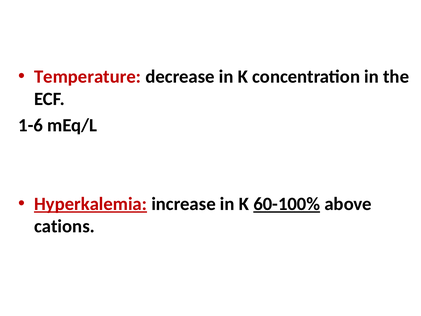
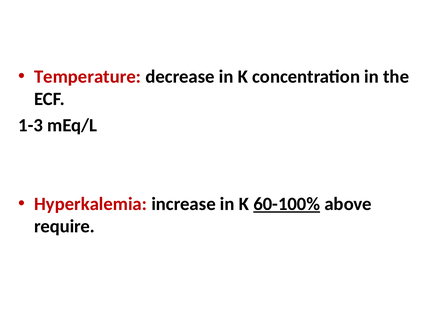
1-6: 1-6 -> 1-3 (31, 125)
Hyperkalemia underline: present -> none (91, 204)
cations: cations -> require (64, 226)
